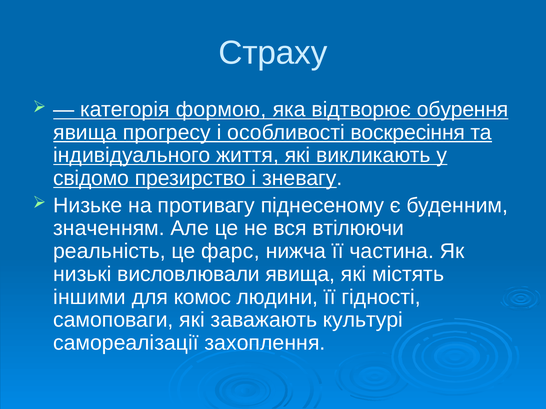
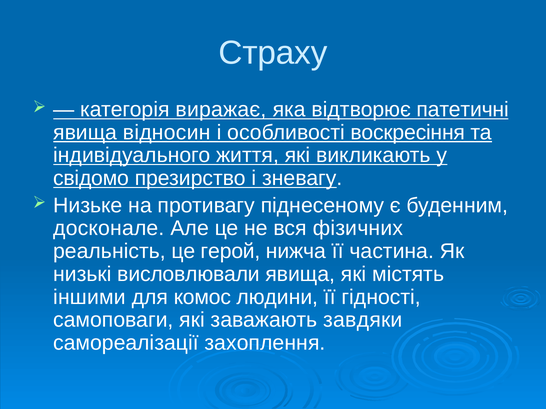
формою: формою -> виражає (221, 110)
обурення: обурення -> патетичні (463, 110)
прогресу: прогресу -> відносин (167, 133)
значенням: значенням -> досконале (109, 229)
втілюючи: втілюючи -> фізичних (358, 229)
фарс: фарс -> герой (231, 252)
культурі: культурі -> завдяки (363, 320)
